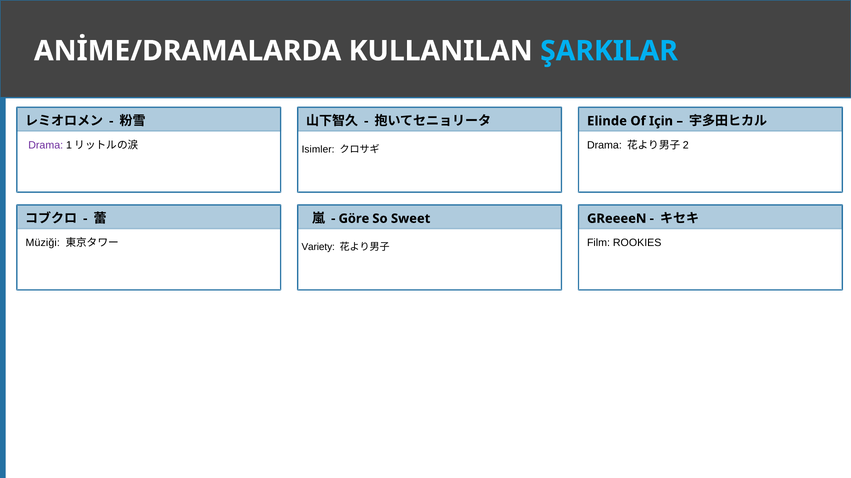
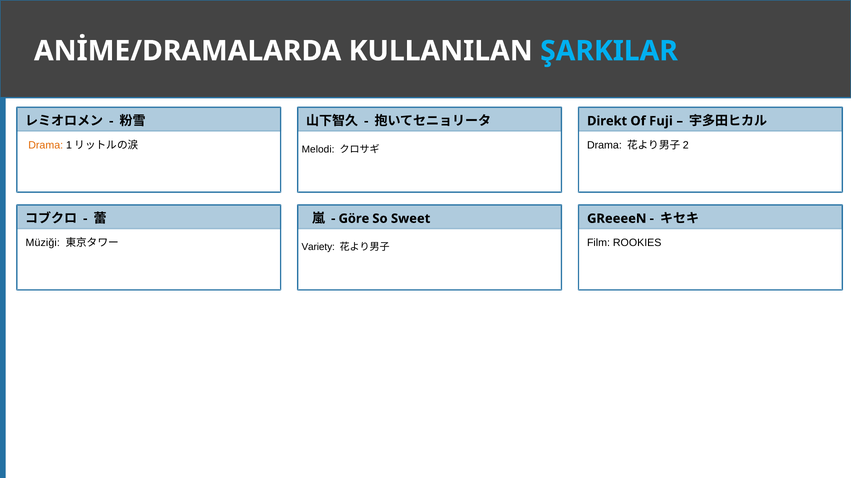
Elinde: Elinde -> Direkt (607, 121)
Için: Için -> Fuji (661, 121)
Drama colour: purple -> orange (46, 145)
Isimler: Isimler -> Melodi (318, 149)
